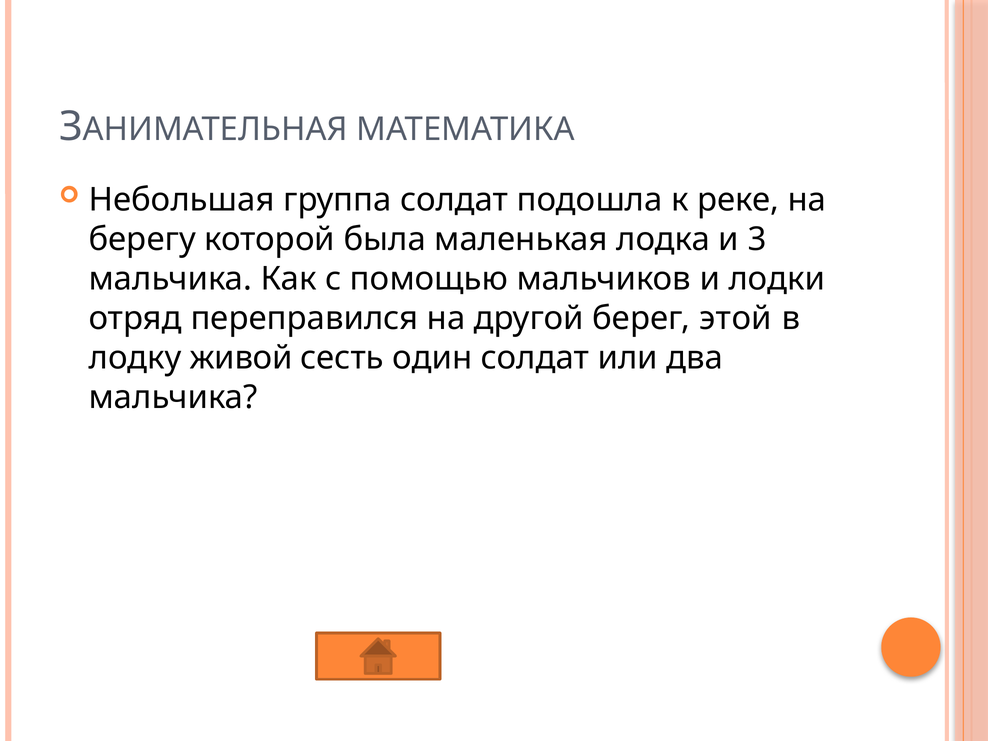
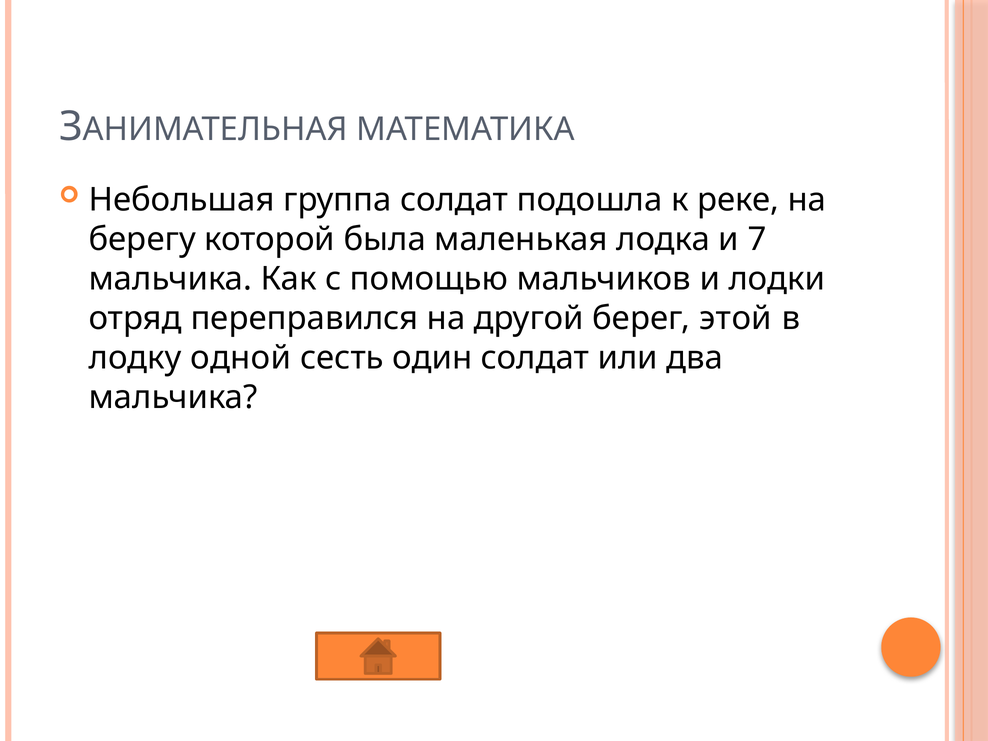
3: 3 -> 7 (757, 239)
живой: живой -> одной (241, 358)
